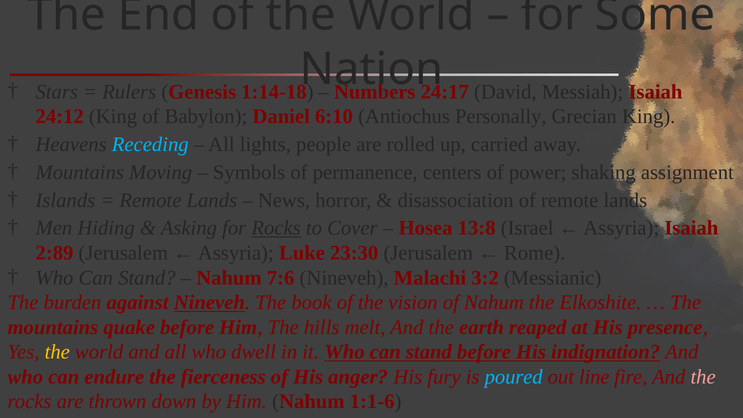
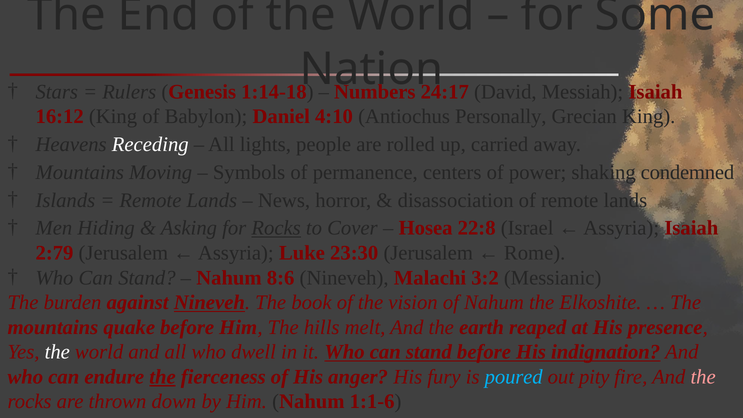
24:12: 24:12 -> 16:12 (60, 117)
6:10: 6:10 -> 4:10 (334, 117)
Receding colour: light blue -> white (150, 145)
assignment: assignment -> condemned (687, 172)
13:8: 13:8 -> 22:8 (477, 228)
2:89: 2:89 -> 2:79 (54, 253)
7:6: 7:6 -> 8:6 (281, 278)
the colour: yellow -> white (57, 352)
the underline: none -> present (162, 377)
line: line -> pity (594, 377)
